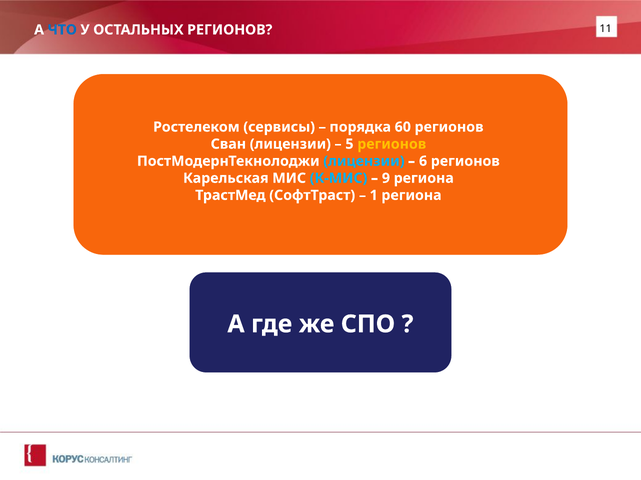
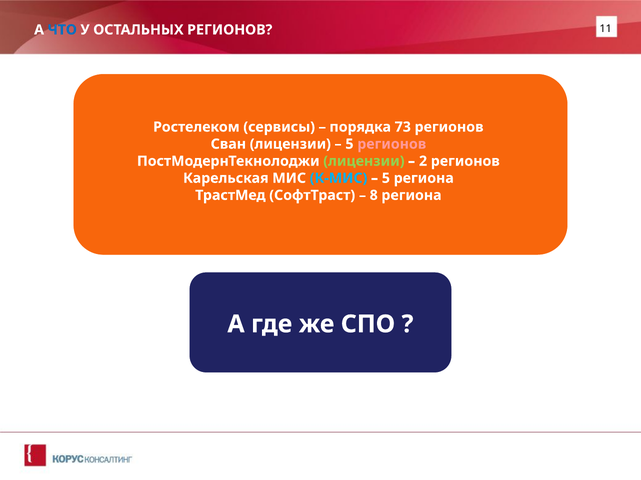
60: 60 -> 73 (403, 127)
регионов colour: yellow -> pink (392, 144)
лицензии colour: light blue -> light green (364, 161)
6: 6 -> 2 (423, 161)
9: 9 -> 5 (386, 178)
1: 1 -> 8 (374, 196)
